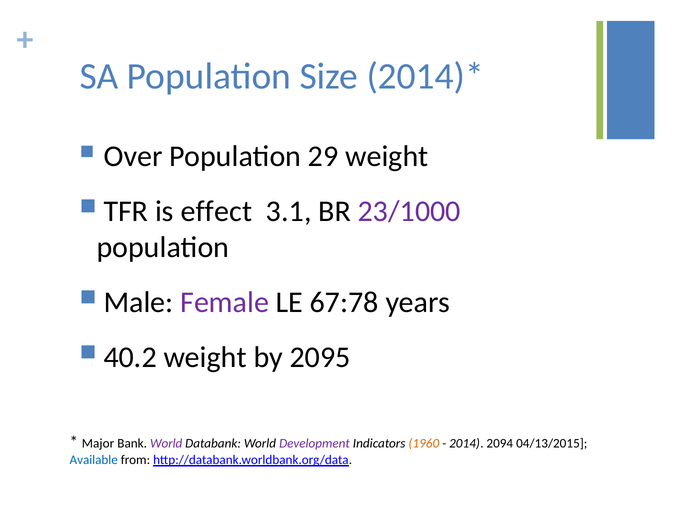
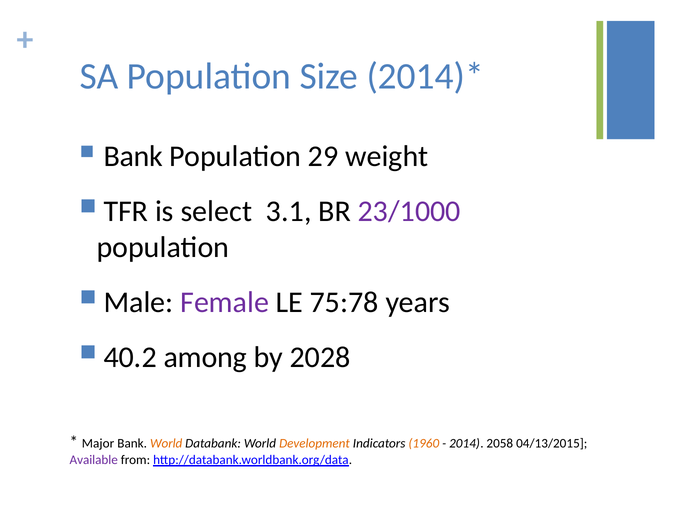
Over: Over -> Bank (133, 156)
effect: effect -> select (216, 211)
67:78: 67:78 -> 75:78 (344, 302)
40.2 weight: weight -> among (205, 357)
2095: 2095 -> 2028 (320, 357)
World colour: purple -> orange (166, 443)
Development colour: purple -> orange (314, 443)
2094: 2094 -> 2058 (500, 443)
Available colour: blue -> purple (94, 460)
